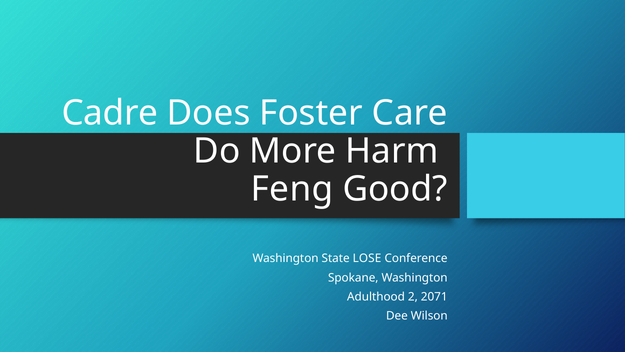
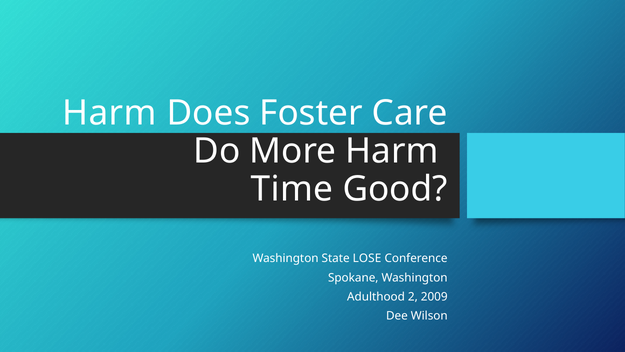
Cadre: Cadre -> Harm (110, 113)
Feng: Feng -> Time (292, 189)
2071: 2071 -> 2009 (434, 296)
